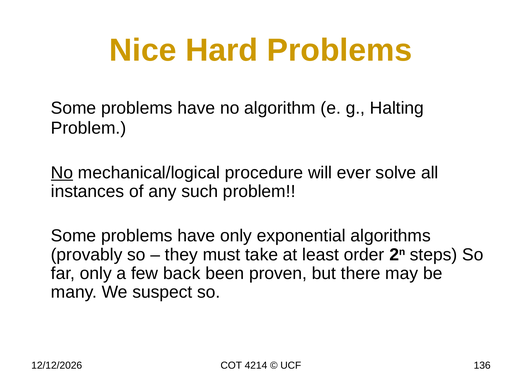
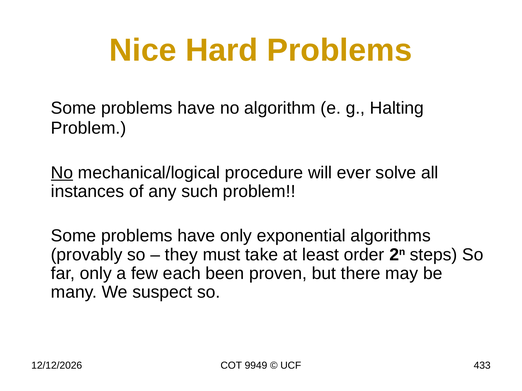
back: back -> each (182, 274)
4214: 4214 -> 9949 (256, 366)
136: 136 -> 433 (482, 366)
